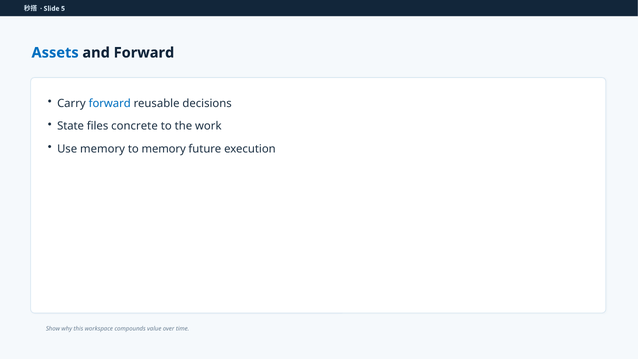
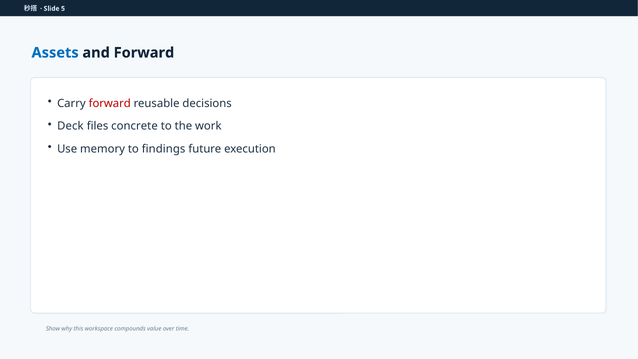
forward colour: blue -> red (110, 103)
State: State -> Deck (70, 126)
to memory: memory -> findings (164, 149)
